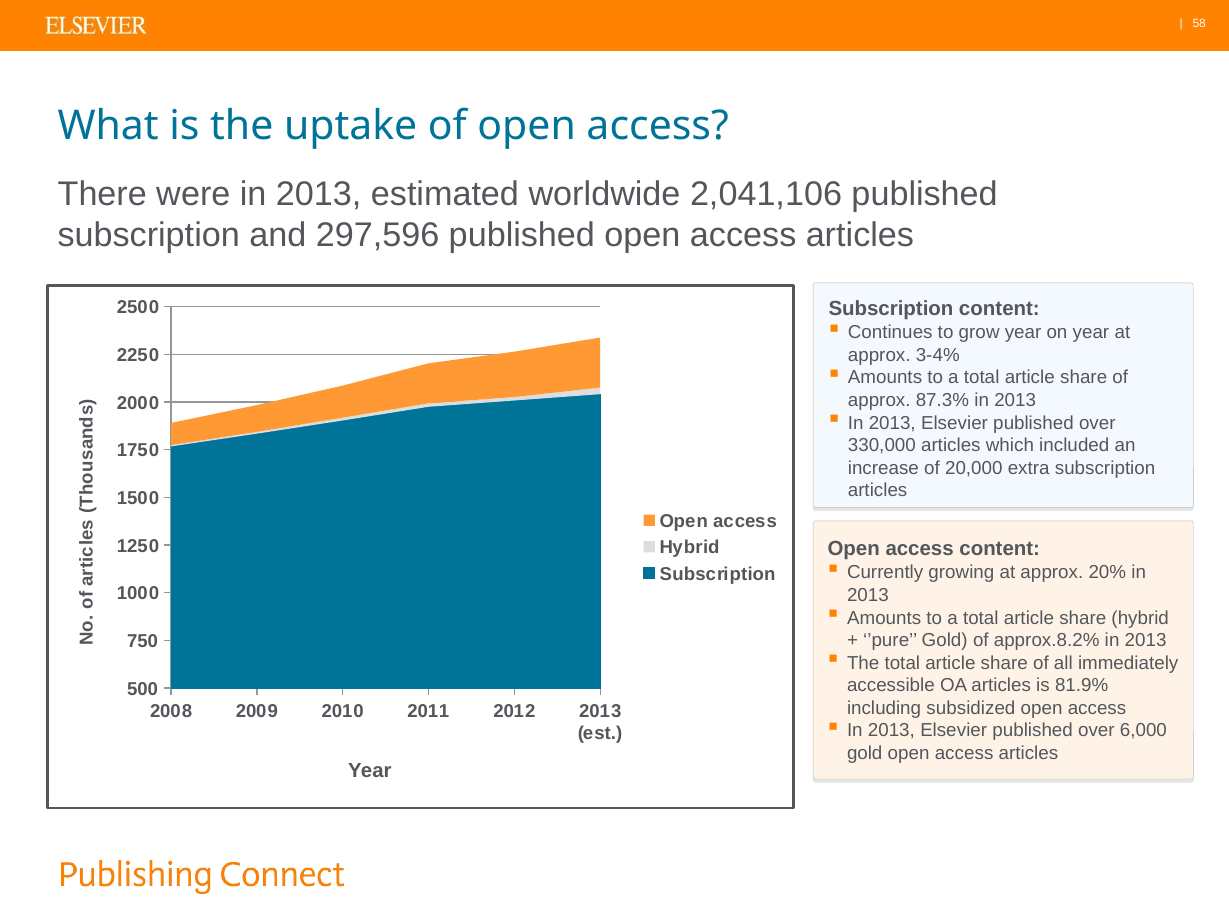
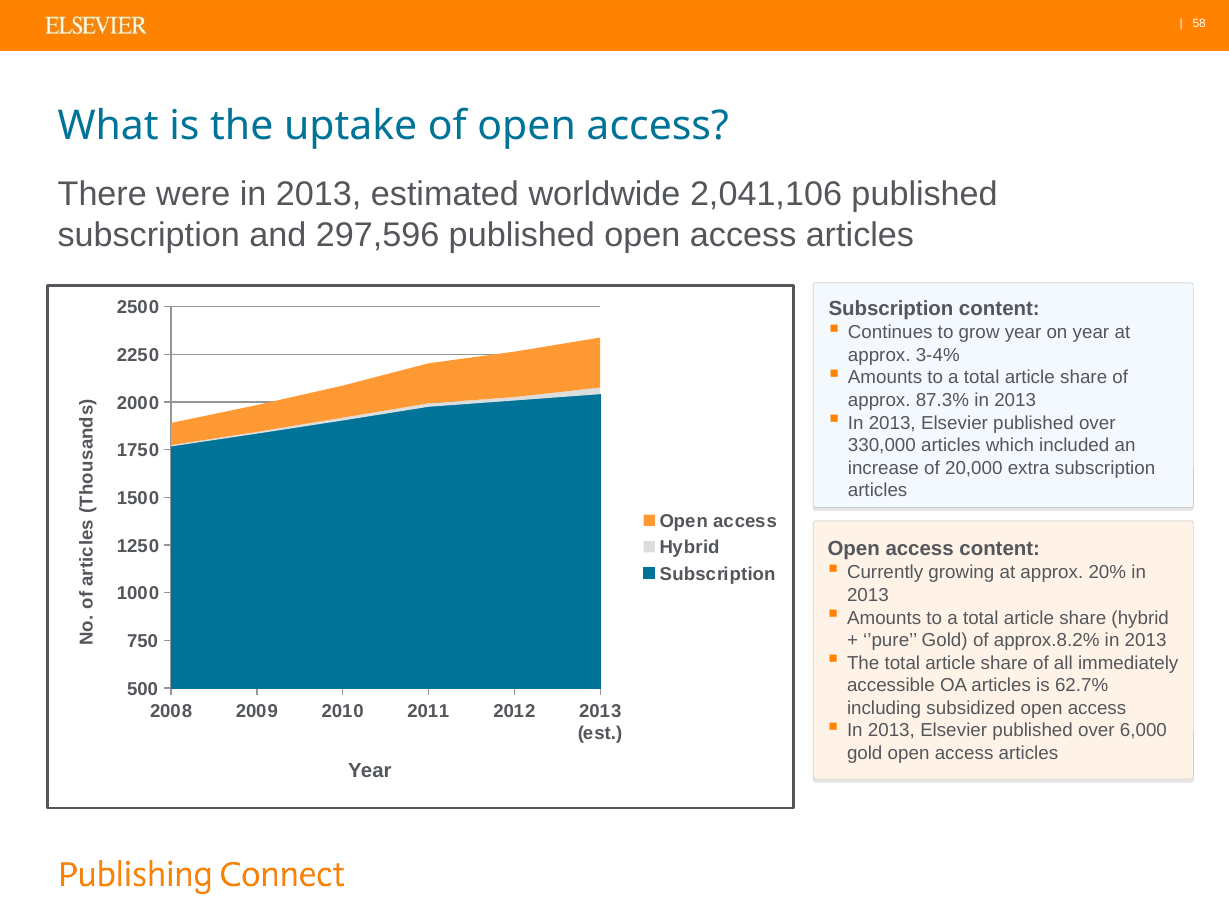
81.9%: 81.9% -> 62.7% (1082, 685)
